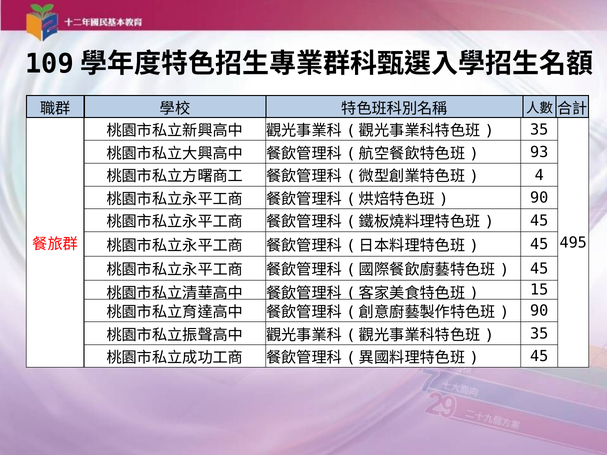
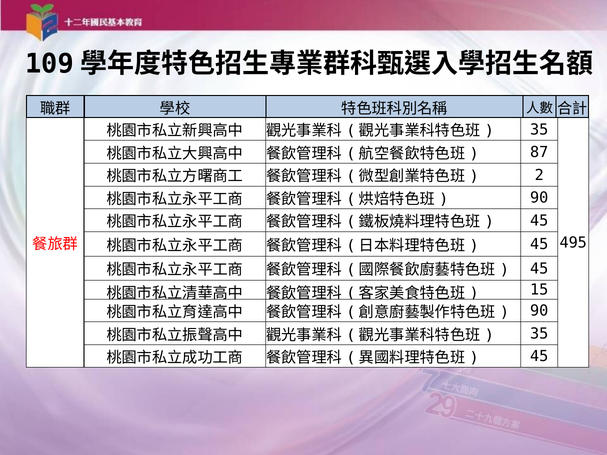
93: 93 -> 87 (539, 152)
4: 4 -> 2 (539, 175)
